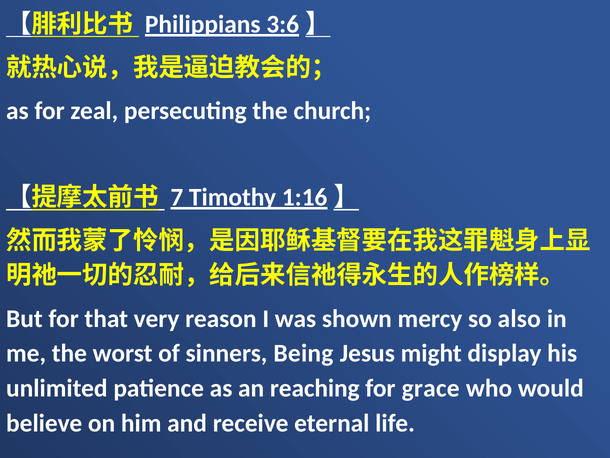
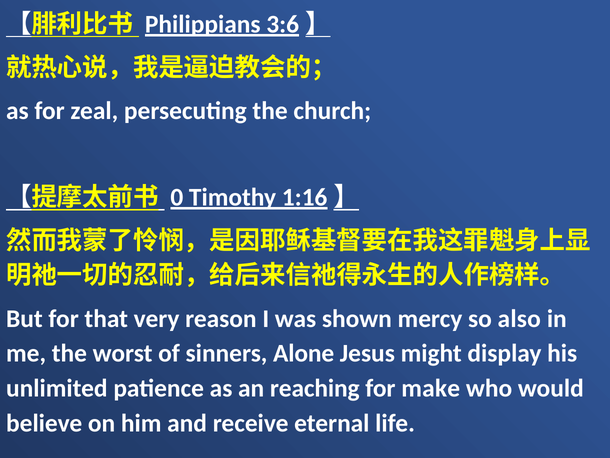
7: 7 -> 0 (177, 197)
Being: Being -> Alone (304, 353)
grace: grace -> make (431, 388)
